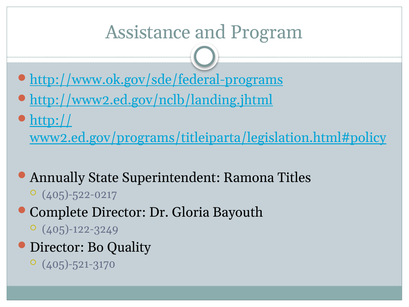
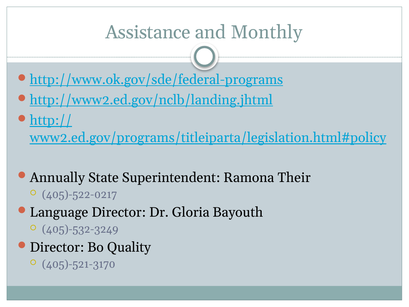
Program: Program -> Monthly (267, 32)
Titles: Titles -> Their (294, 177)
Complete: Complete -> Language (59, 212)
405)-122-3249: 405)-122-3249 -> 405)-532-3249 (80, 229)
